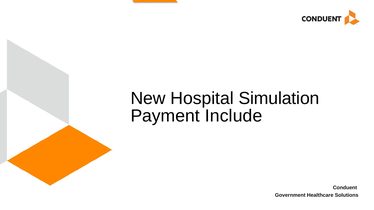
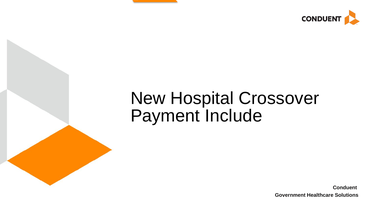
Simulation: Simulation -> Crossover (279, 99)
